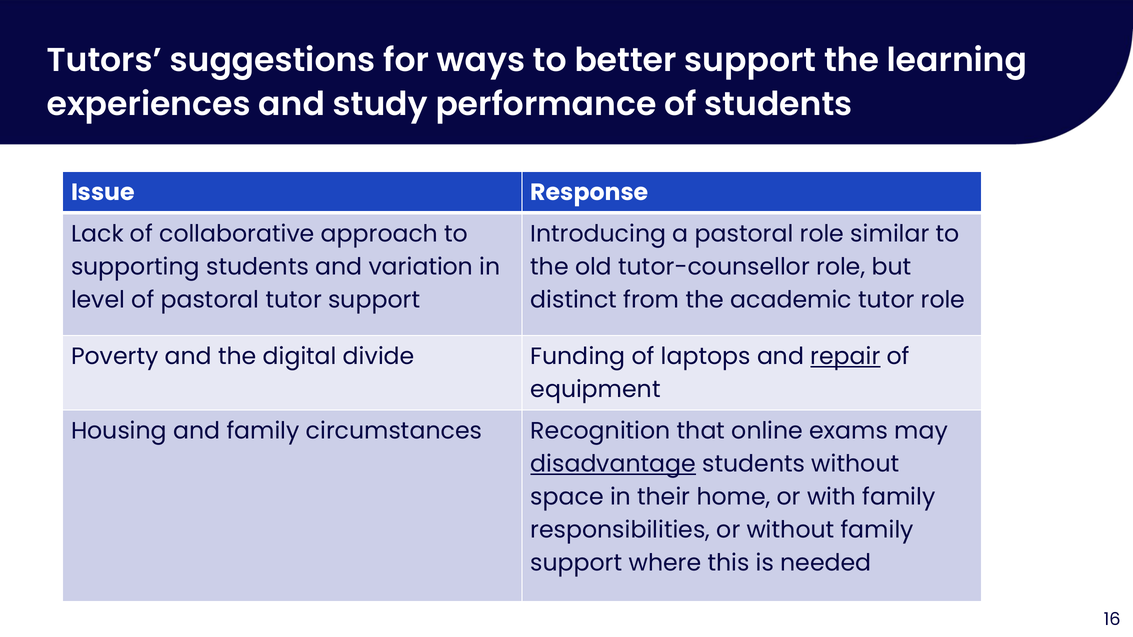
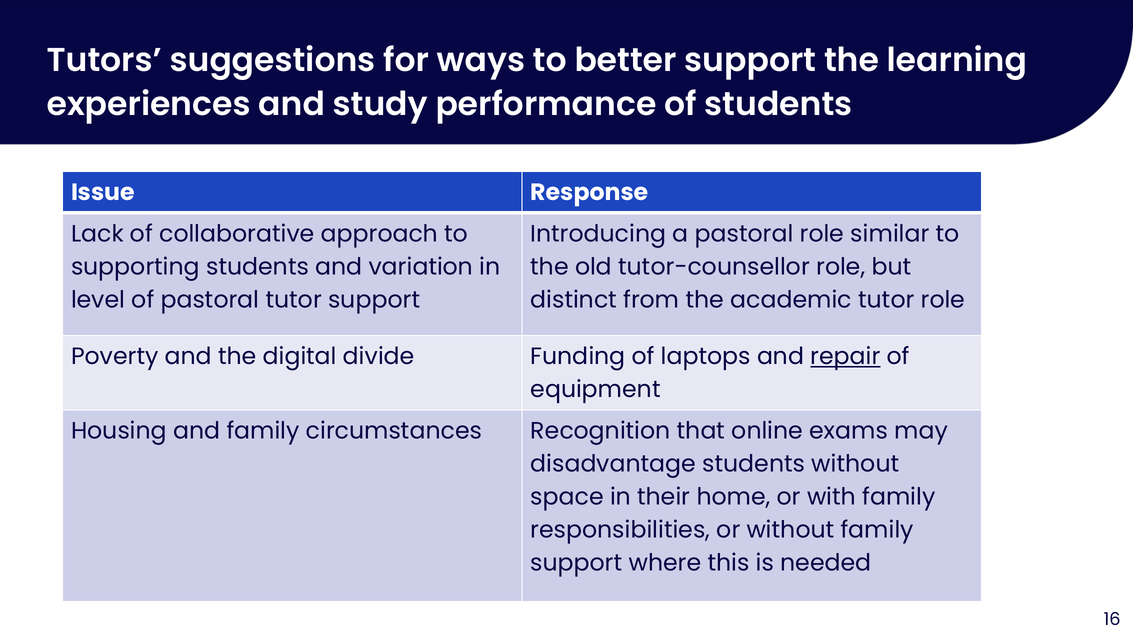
disadvantage underline: present -> none (613, 464)
